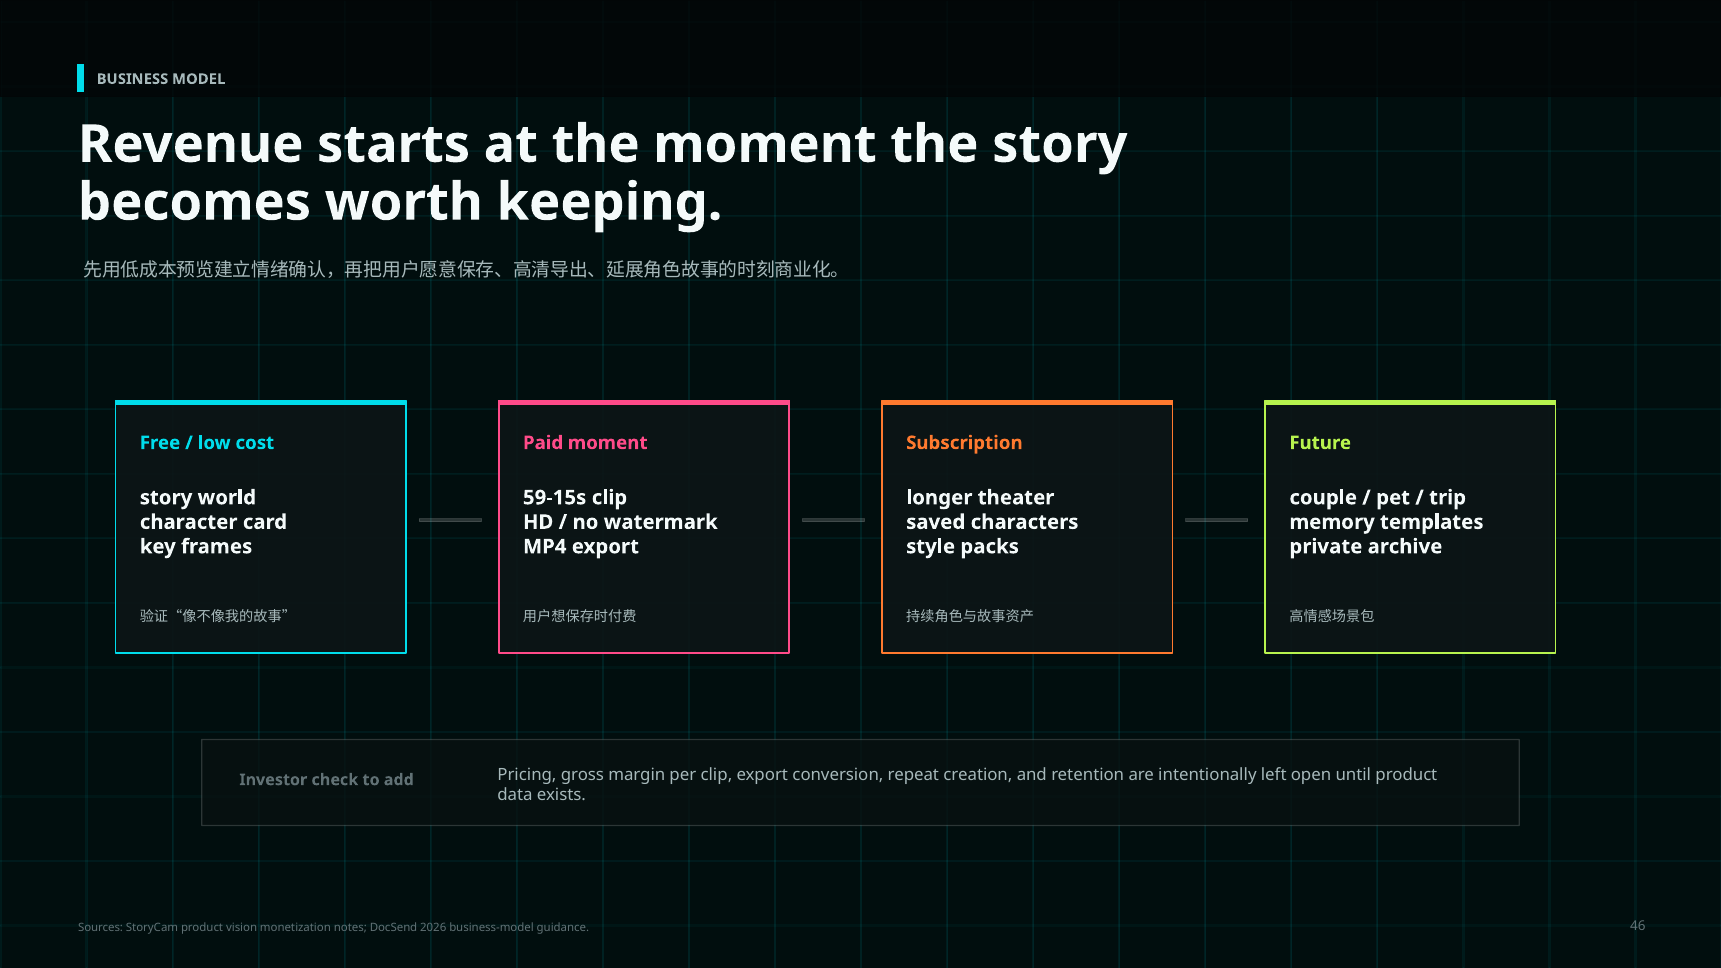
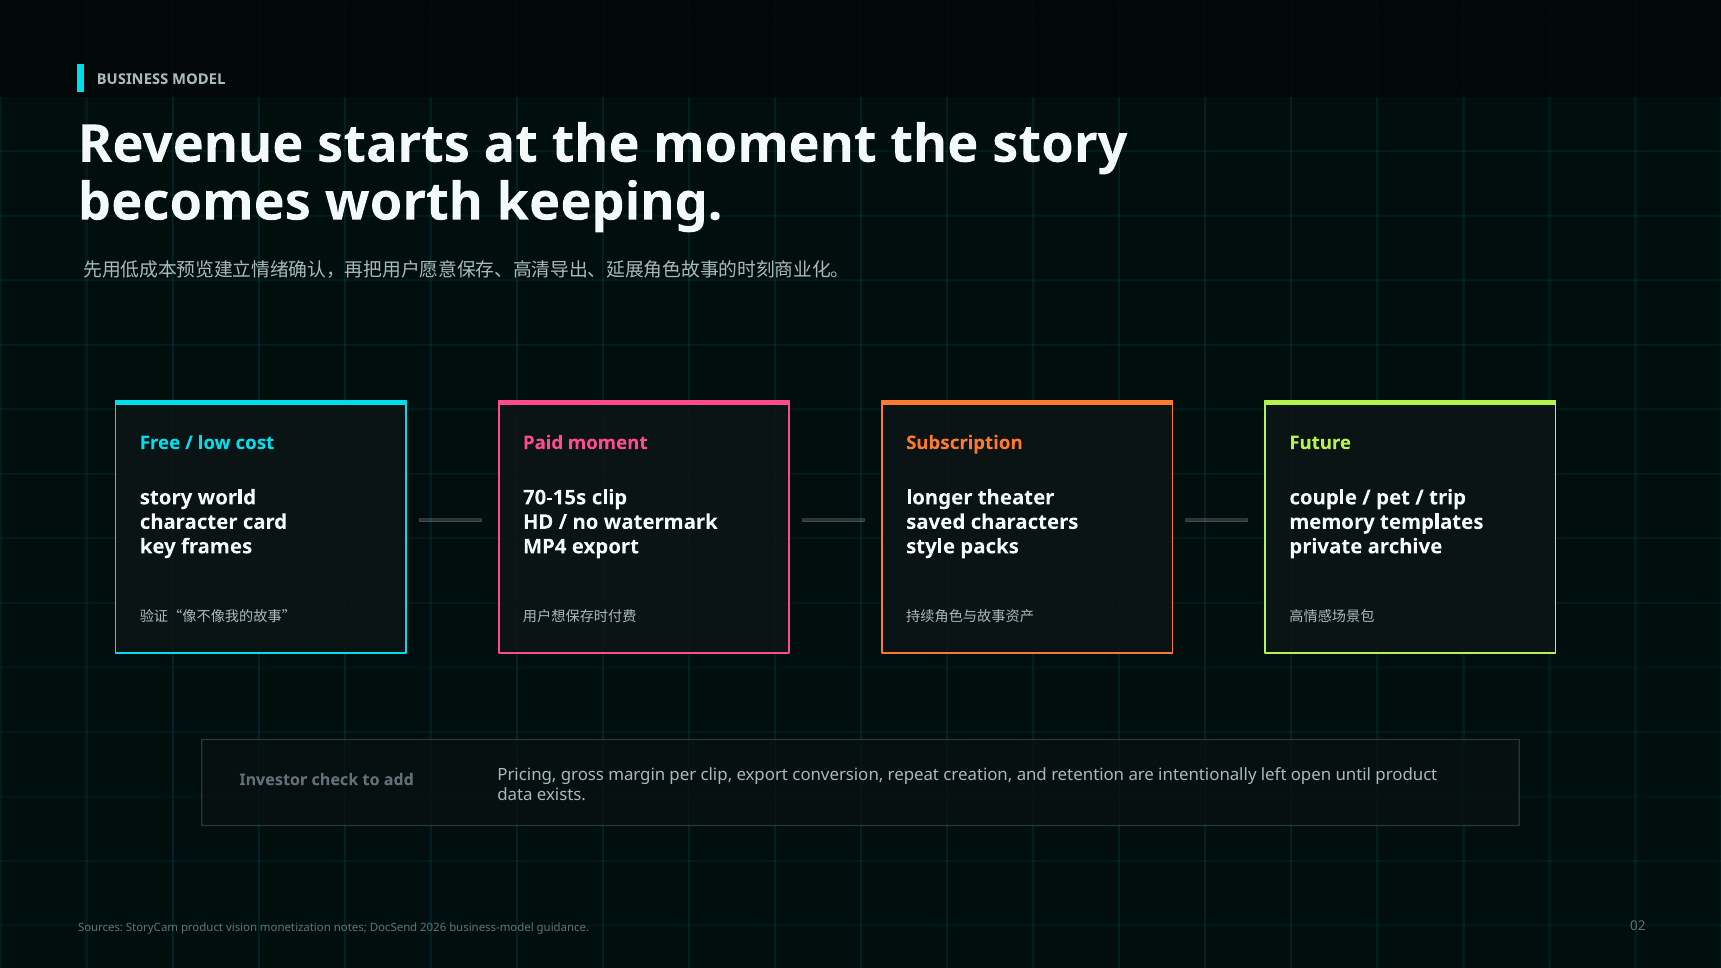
59-15s: 59-15s -> 70-15s (555, 498)
46: 46 -> 02 (1638, 926)
